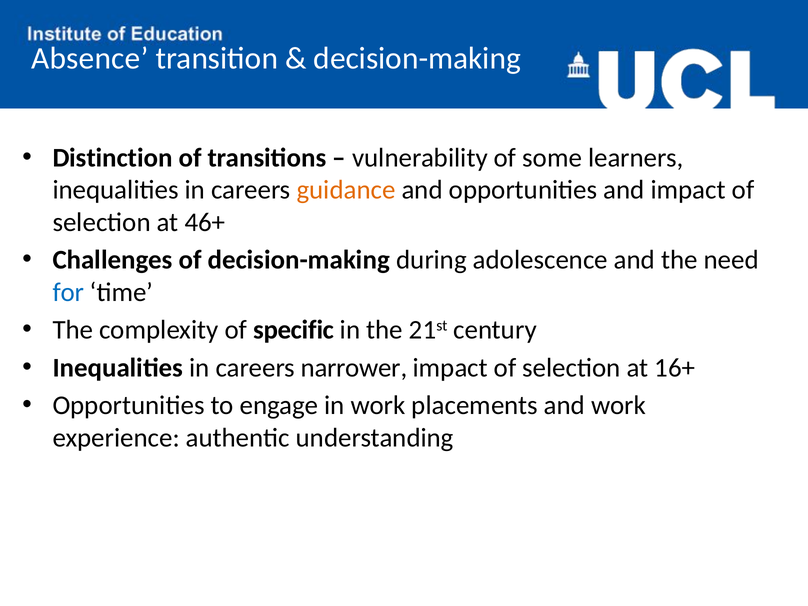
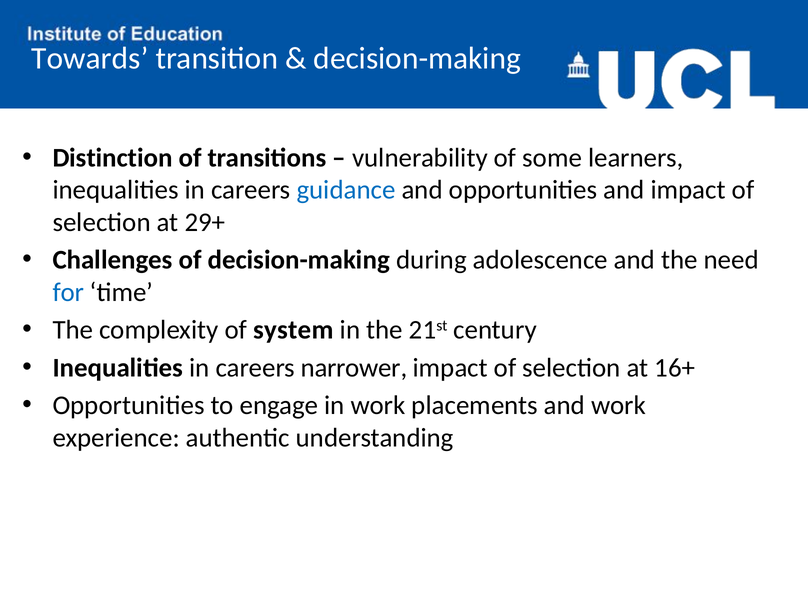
Absence: Absence -> Towards (90, 59)
guidance colour: orange -> blue (346, 190)
46+: 46+ -> 29+ (205, 222)
specific: specific -> system (293, 330)
